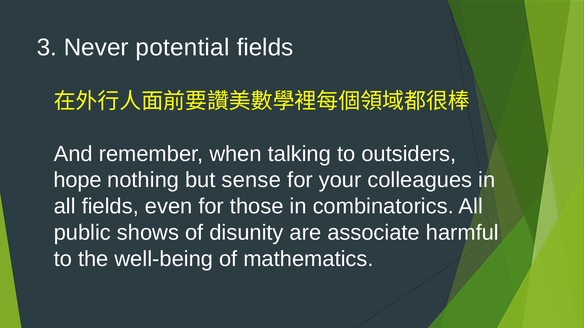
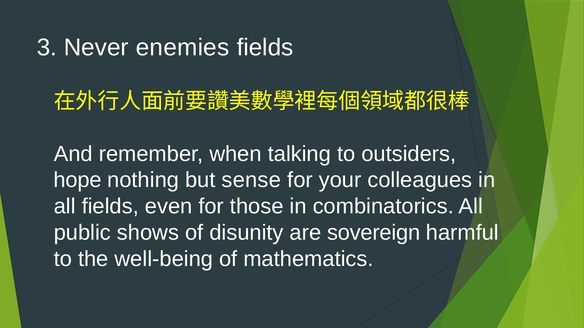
potential: potential -> enemies (183, 48)
associate: associate -> sovereign (374, 233)
